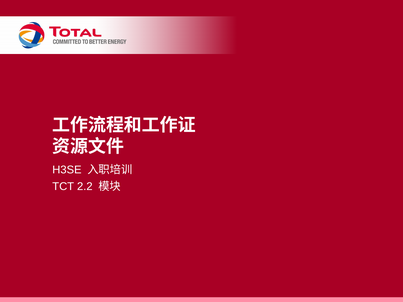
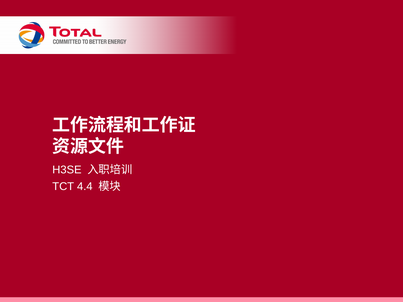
2.2: 2.2 -> 4.4 (85, 187)
